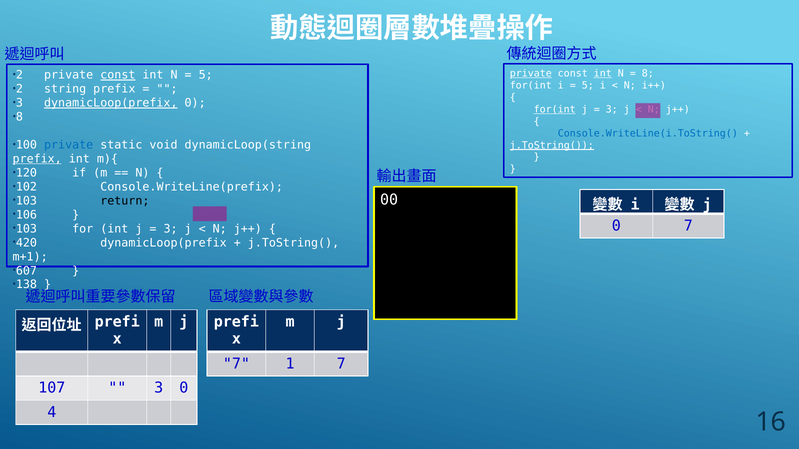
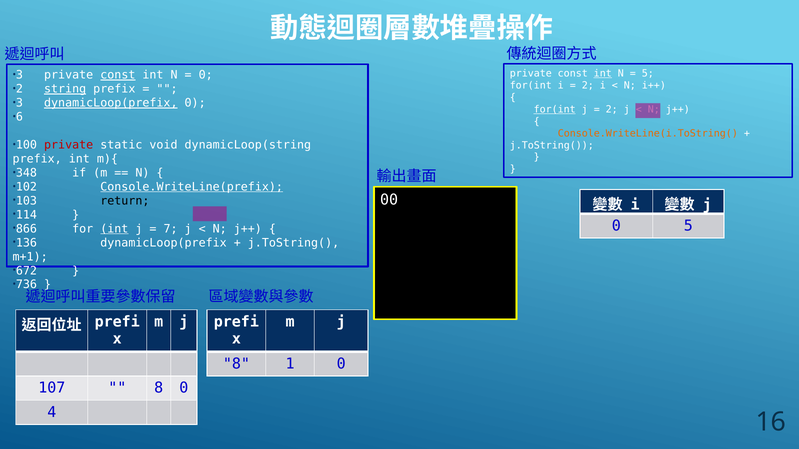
private underline: present -> none (531, 73)
8: 8 -> 5 (648, 73)
2: 2 -> 3 (20, 75)
5: 5 -> 0 (206, 75)
5: 5 -> 2 (588, 85)
string underline: none -> present (65, 89)
3: 3 -> 2 (612, 109)
8: 8 -> 6 (20, 117)
Console.WriteLine(i.ToString( colour: blue -> orange (648, 133)
j.ToString( underline: present -> none (552, 145)
private colour: blue -> red (69, 145)
prefix underline: present -> none (37, 159)
120: 120 -> 348 (27, 173)
Console.WriteLine(prefix underline: none -> present (192, 187)
106: 106 -> 114 (27, 215)
0 7: 7 -> 5 (688, 226)
103: 103 -> 866 (27, 229)
int underline: none -> present (114, 229)
3: 3 -> 7 (171, 229)
420: 420 -> 136 (27, 243)
607: 607 -> 672 (27, 271)
138: 138 -> 736 (27, 285)
7: 7 -> 8 (236, 364)
1 7: 7 -> 0 (341, 364)
3: 3 -> 8 (159, 388)
